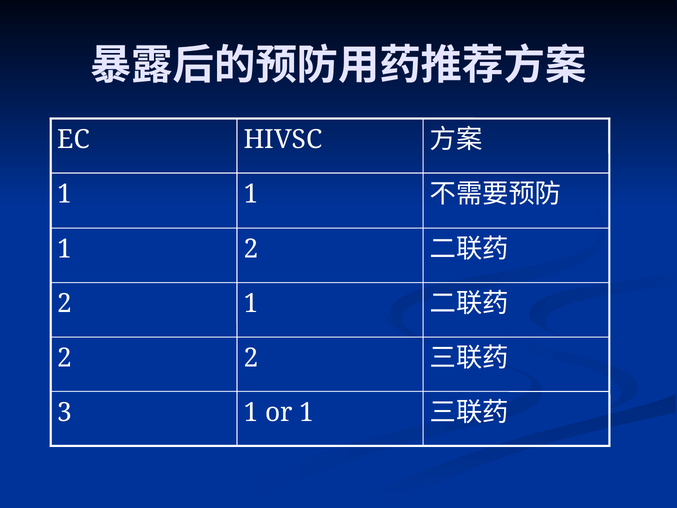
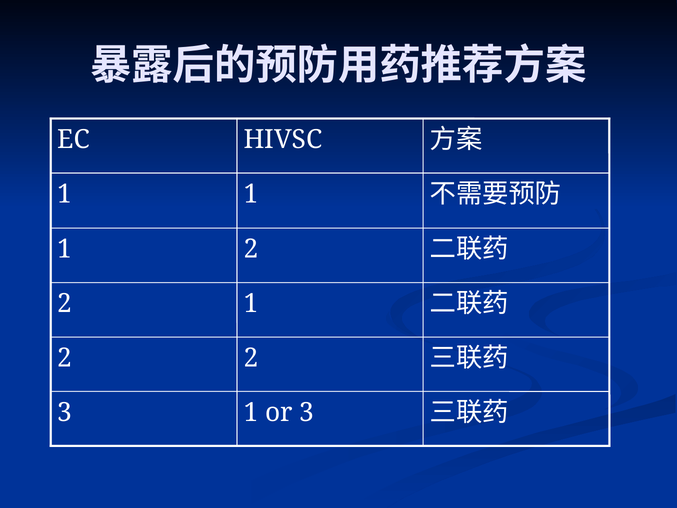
or 1: 1 -> 3 (307, 412)
